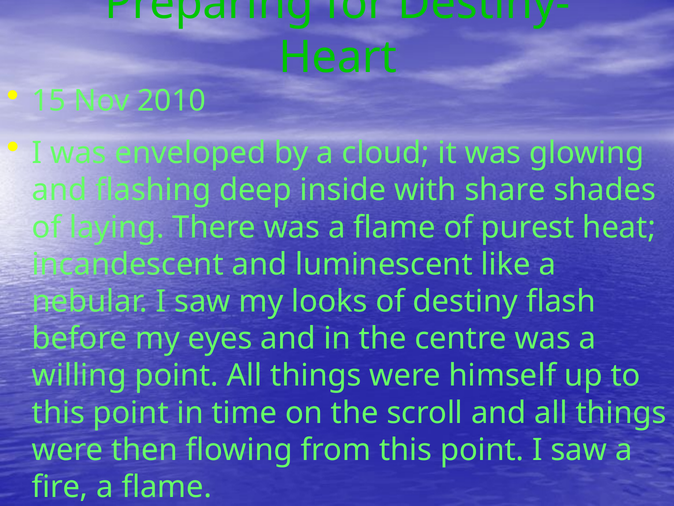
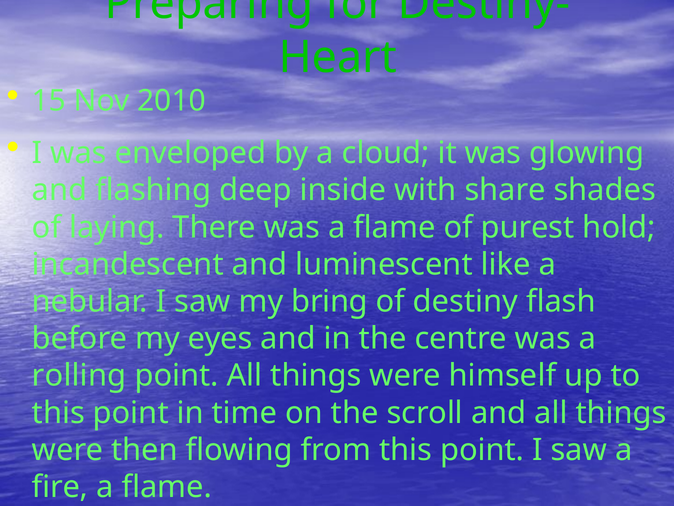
heat: heat -> hold (619, 227)
looks: looks -> bring (330, 301)
willing: willing -> rolling (79, 375)
